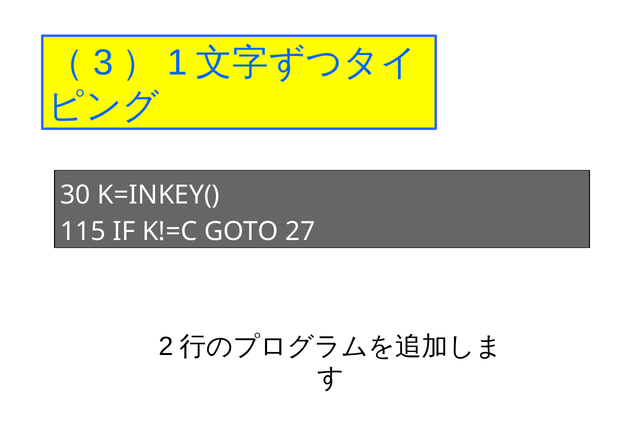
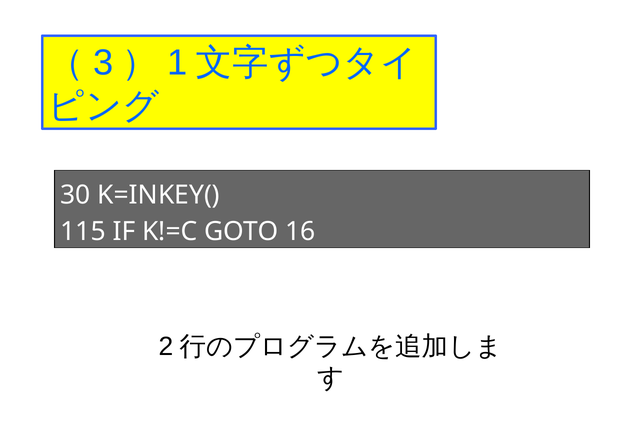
27: 27 -> 16 (300, 231)
